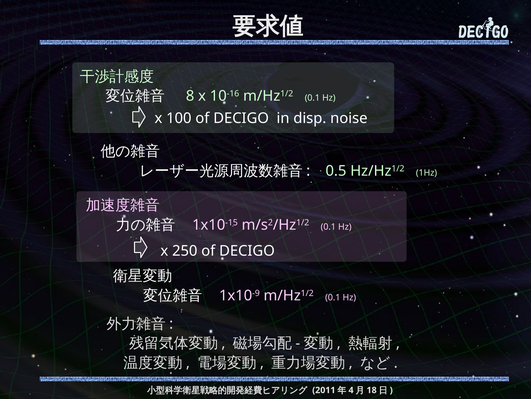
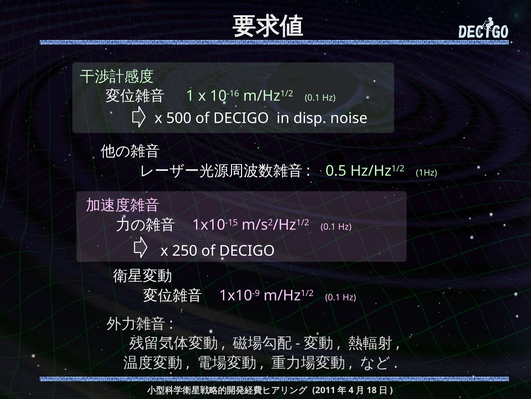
8: 8 -> 1 (190, 96)
100: 100 -> 500 (179, 118)
